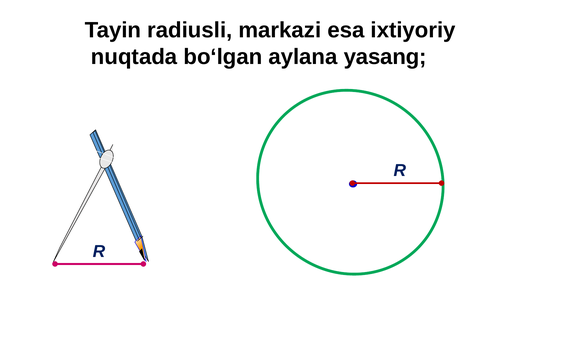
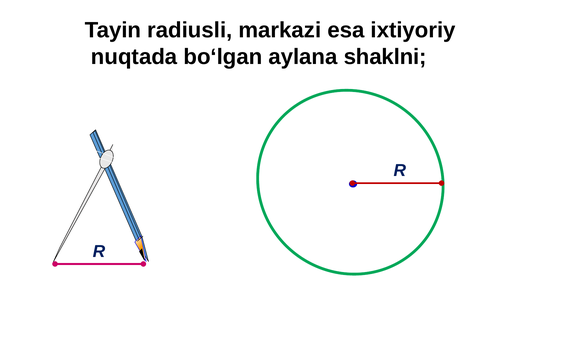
yasang: yasang -> shaklni (385, 57)
